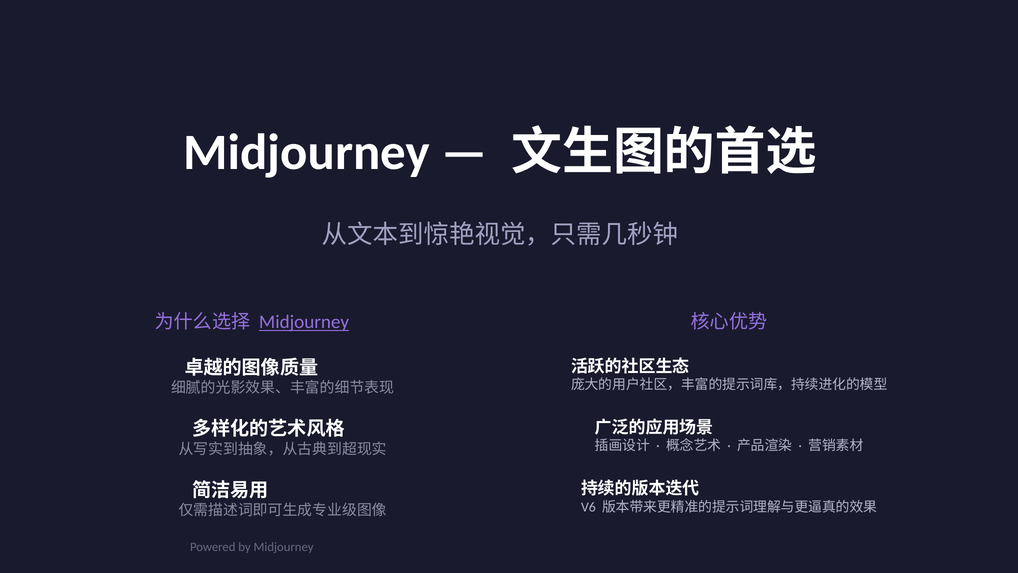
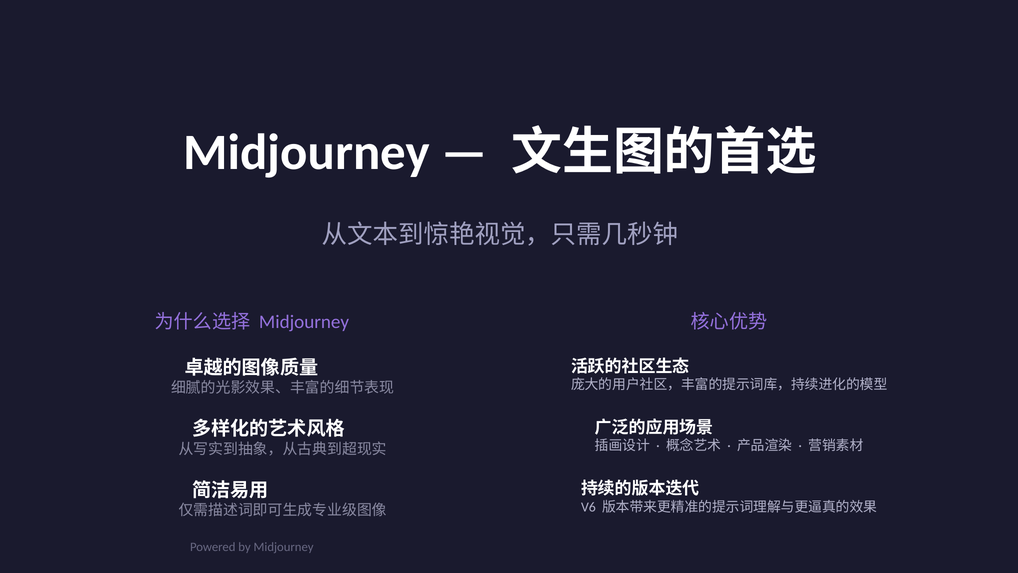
Midjourney underline: present -> none (304, 322)
